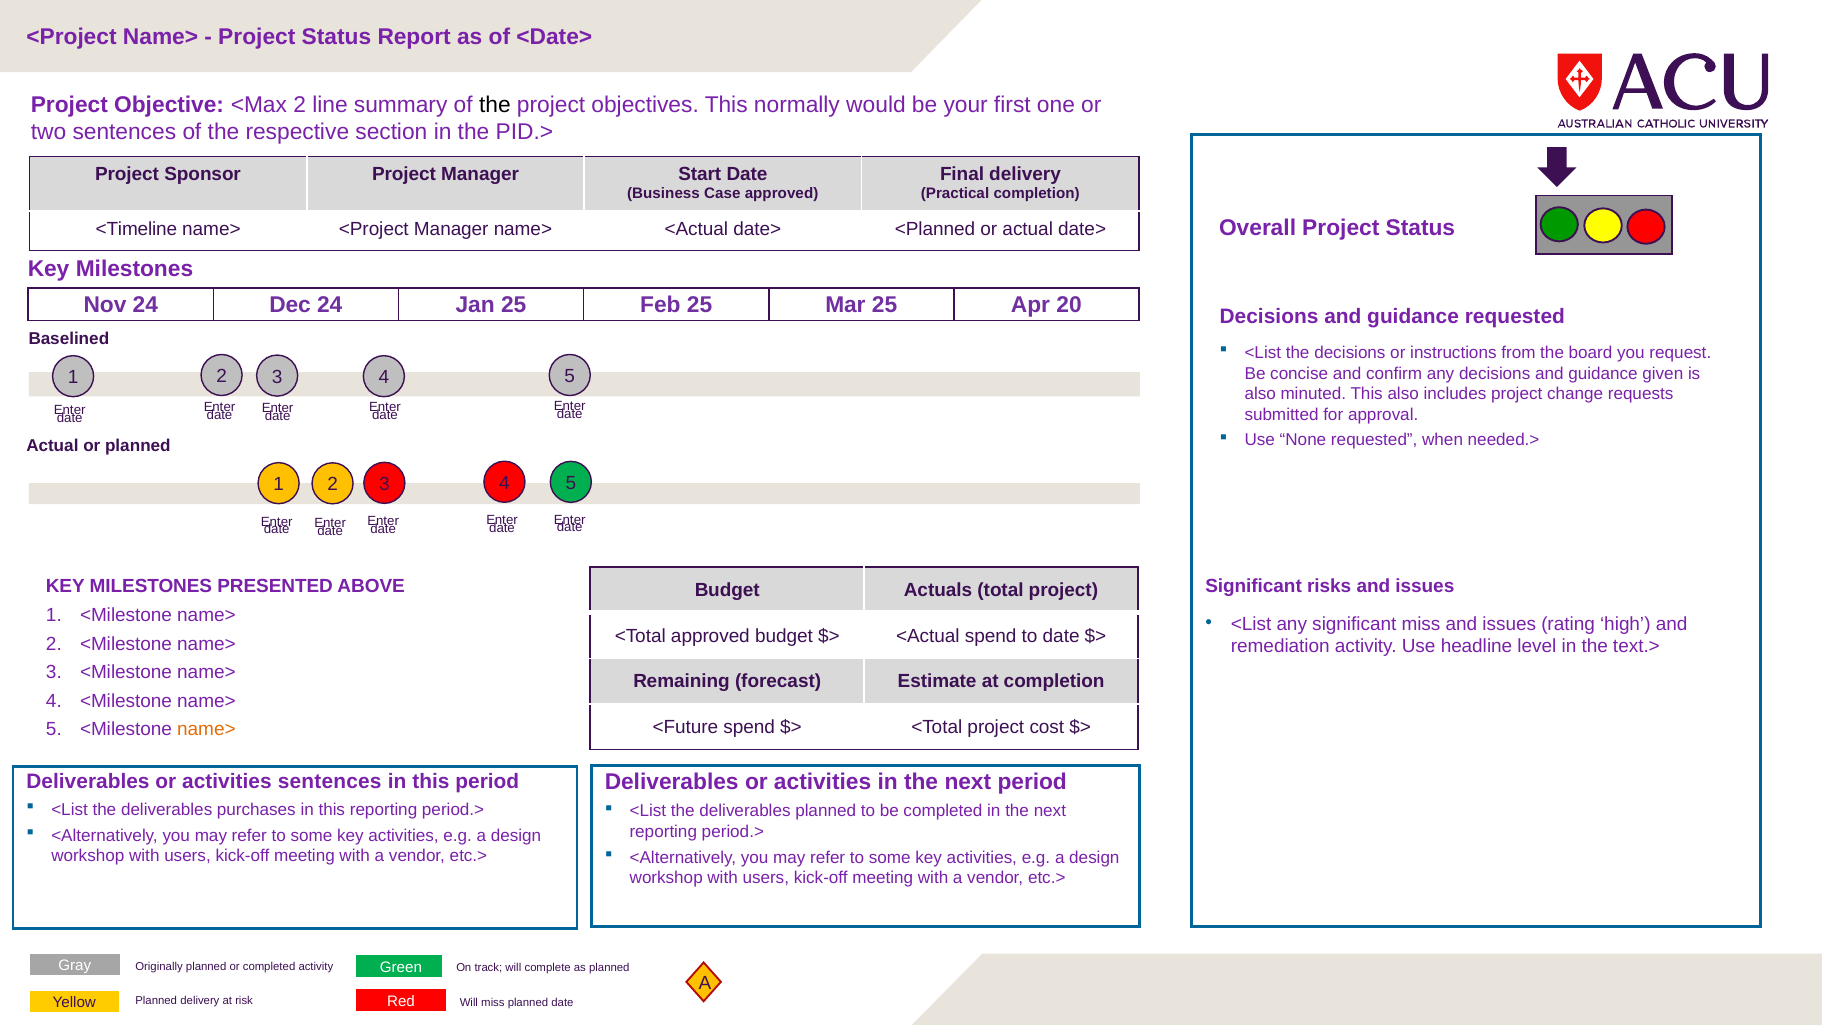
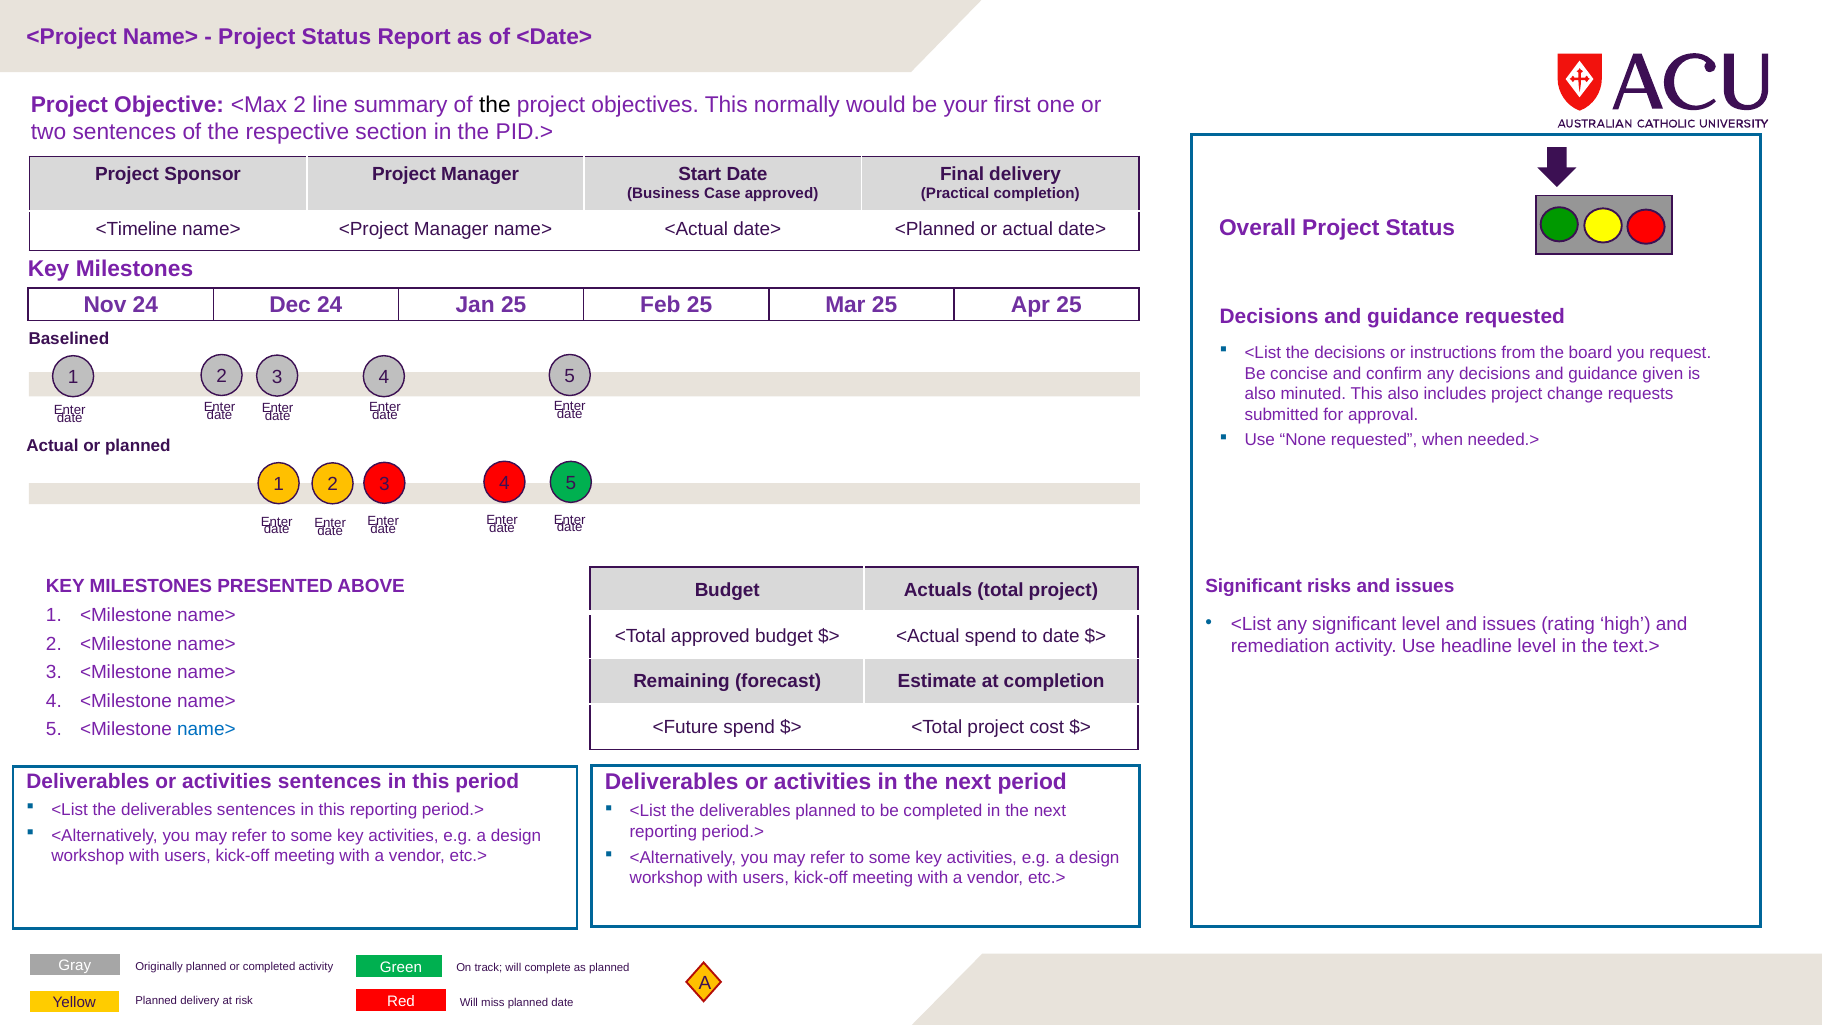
Apr 20: 20 -> 25 (1069, 305)
significant miss: miss -> level (1421, 624)
name> colour: orange -> blue (206, 729)
deliverables purchases: purchases -> sentences (256, 810)
